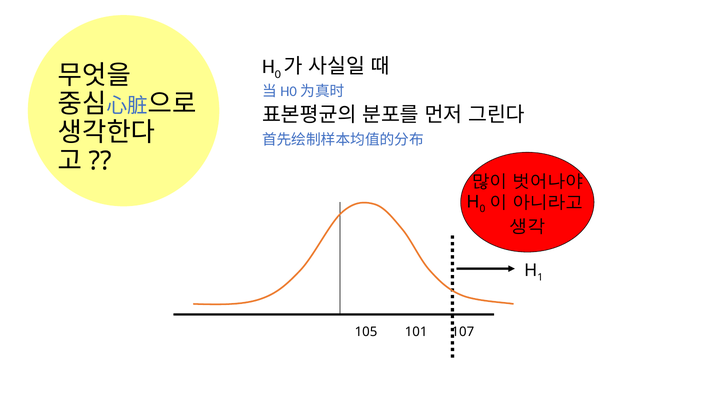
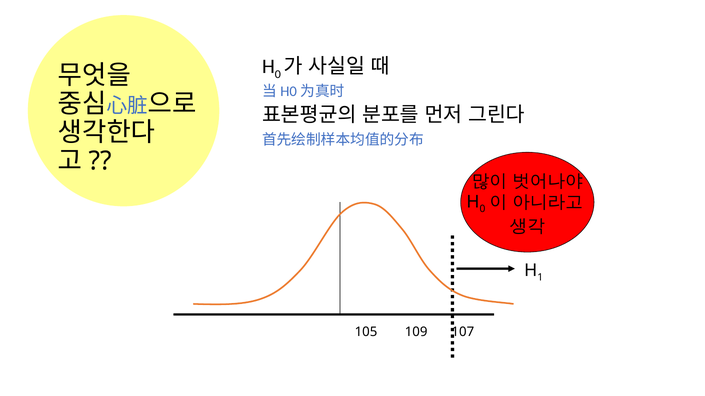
101: 101 -> 109 (416, 332)
